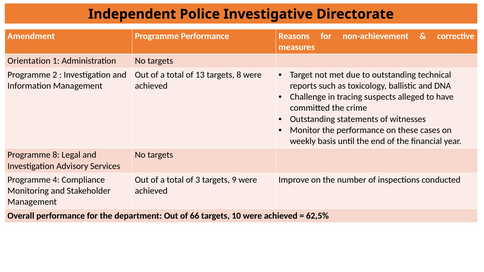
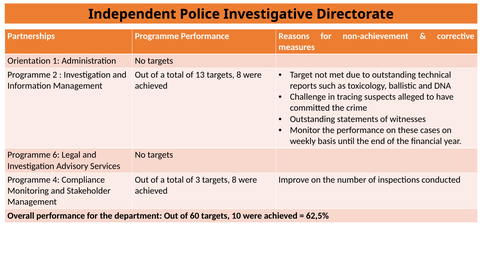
Amendment: Amendment -> Partnerships (31, 36)
Programme 8: 8 -> 6 (56, 155)
3 targets 9: 9 -> 8 (234, 180)
66: 66 -> 60 (195, 216)
